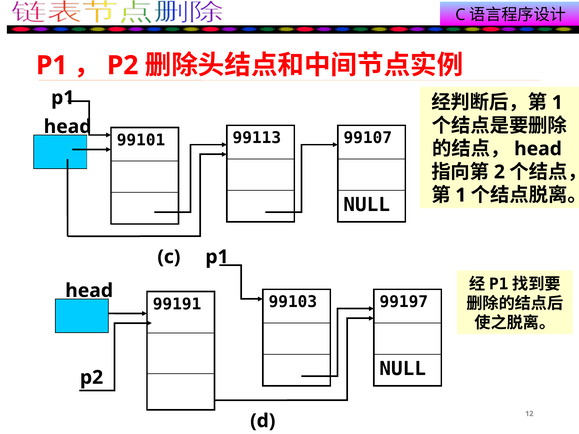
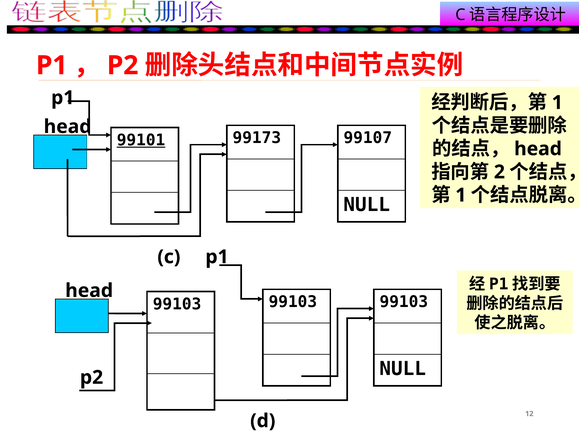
99113: 99113 -> 99173 (257, 138)
99101 underline: none -> present (141, 140)
99103 99197: 99197 -> 99103 (404, 302)
99191: 99191 -> 99103 (177, 304)
